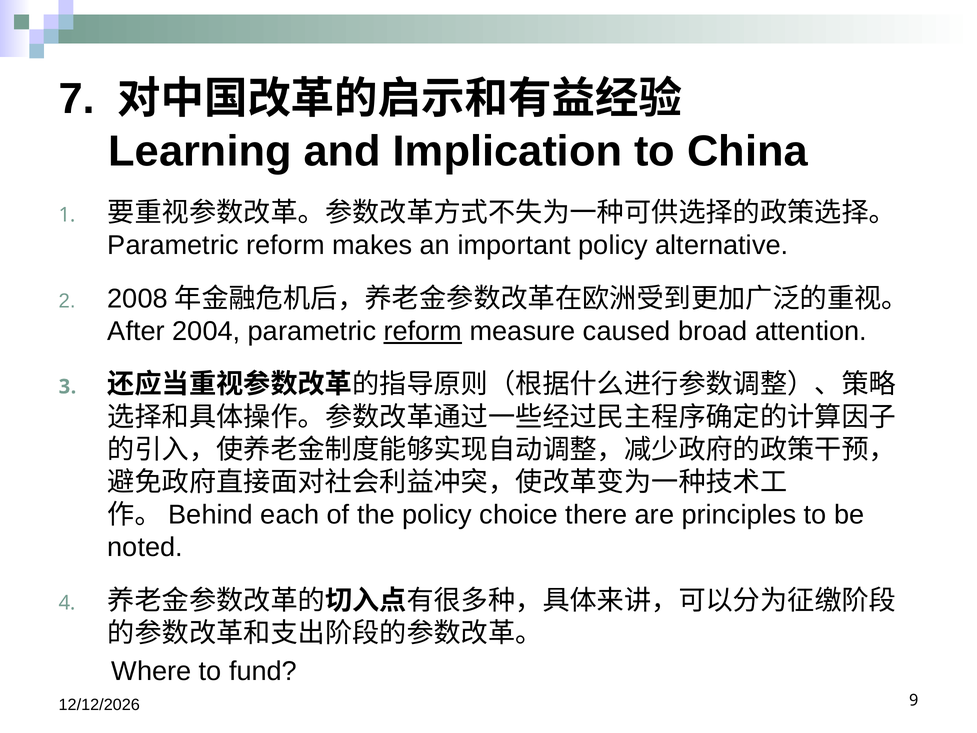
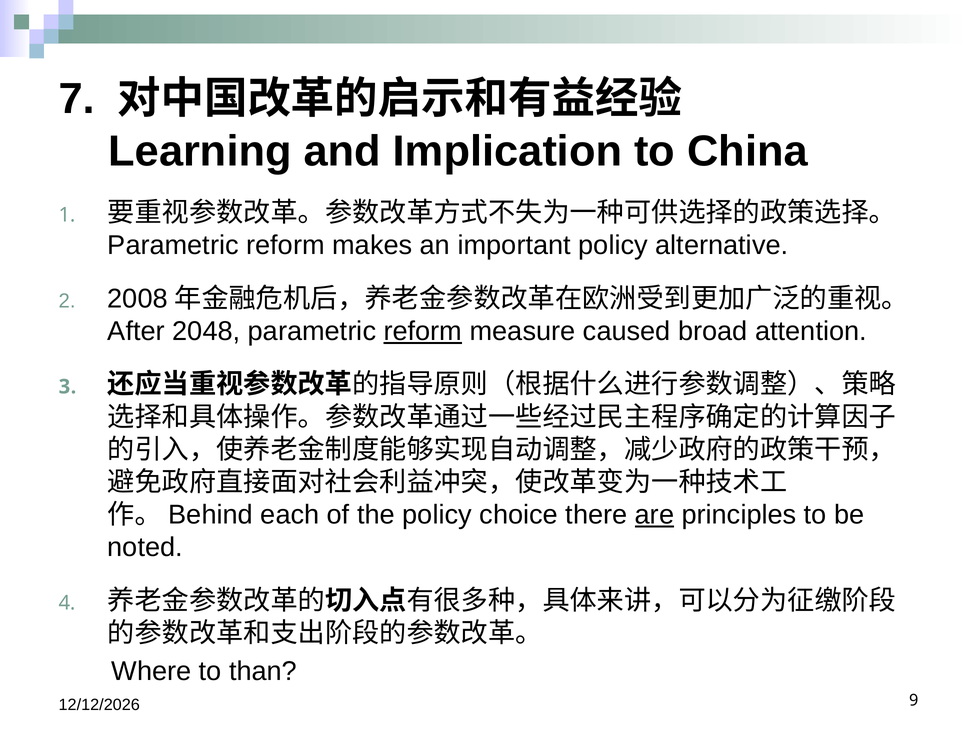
2004: 2004 -> 2048 (206, 331)
are underline: none -> present (654, 515)
fund: fund -> than (263, 671)
